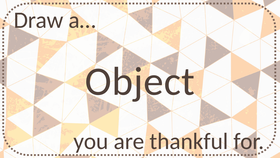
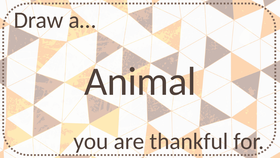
Object: Object -> Animal (140, 81)
